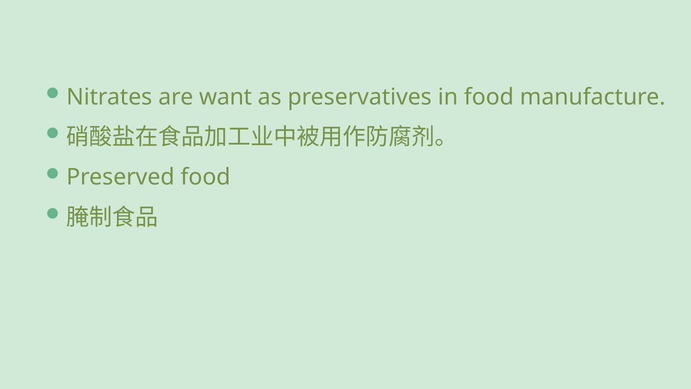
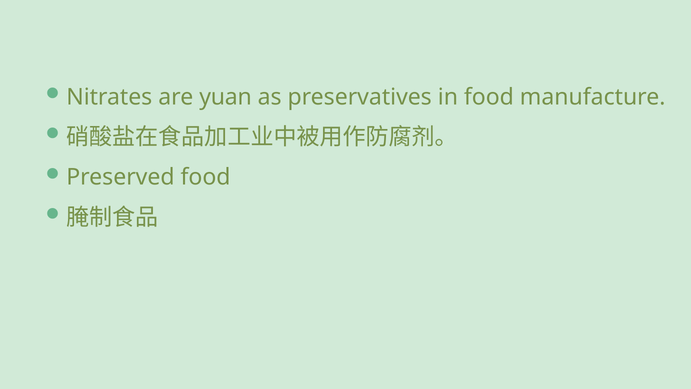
want: want -> yuan (226, 97)
